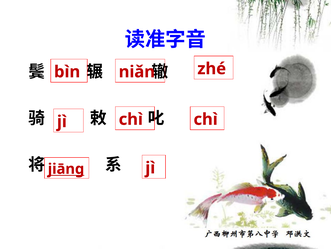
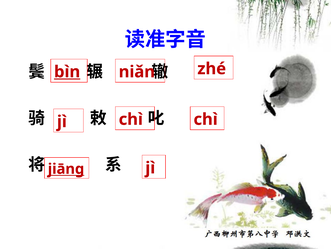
bìn underline: none -> present (67, 72)
